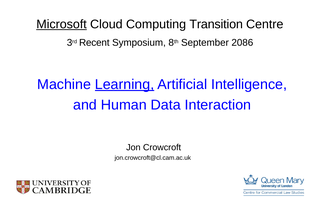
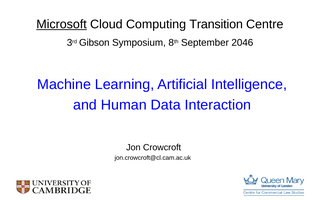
Recent: Recent -> Gibson (94, 43)
2086: 2086 -> 2046 (242, 43)
Learning underline: present -> none (125, 84)
